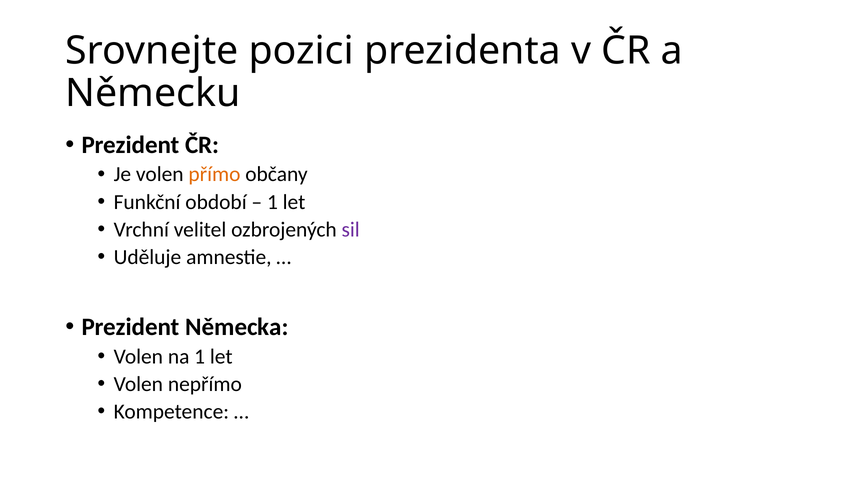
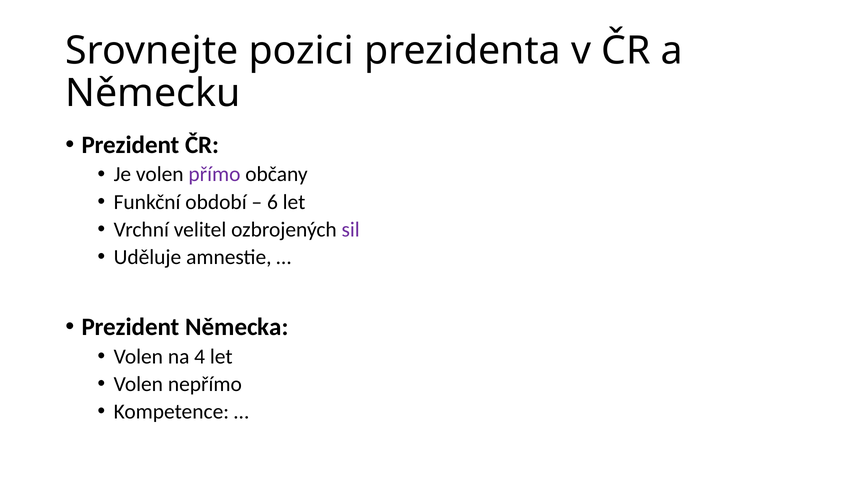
přímo colour: orange -> purple (214, 175)
1: 1 -> 6 (272, 202)
na 1: 1 -> 4 (200, 357)
